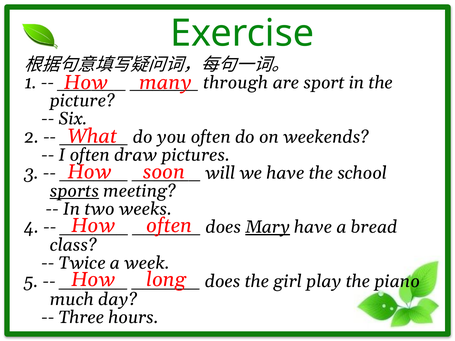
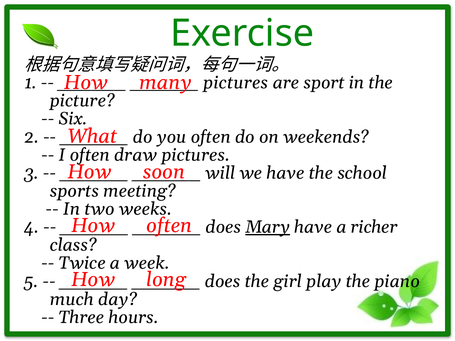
through: through -> pictures (236, 83)
sports underline: present -> none (74, 191)
bread: bread -> richer (374, 227)
